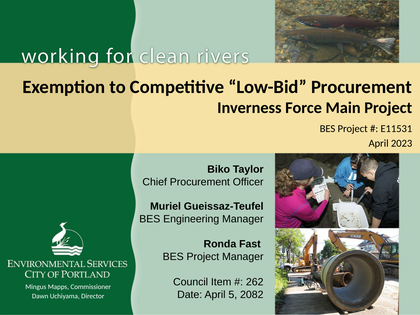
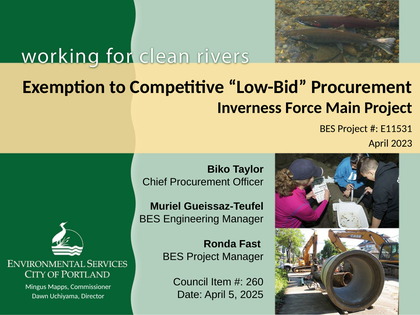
262: 262 -> 260 (255, 282)
2082: 2082 -> 2025 (252, 295)
